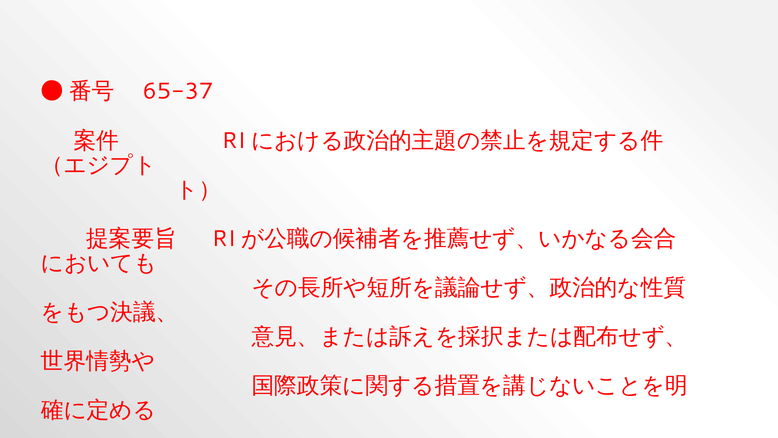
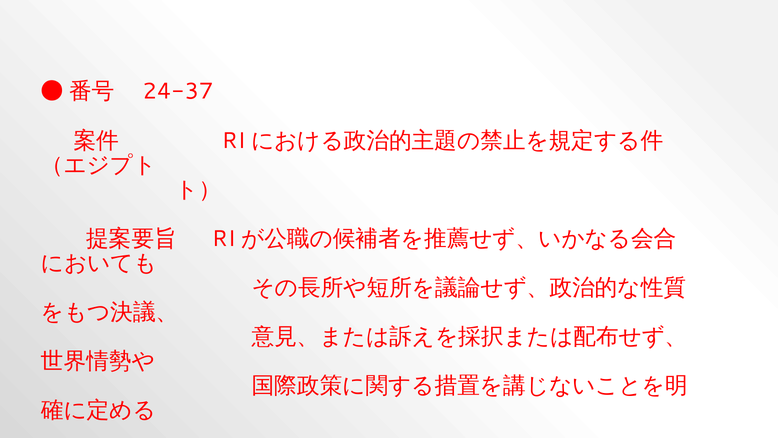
65-37: 65-37 -> 24-37 (178, 91)
